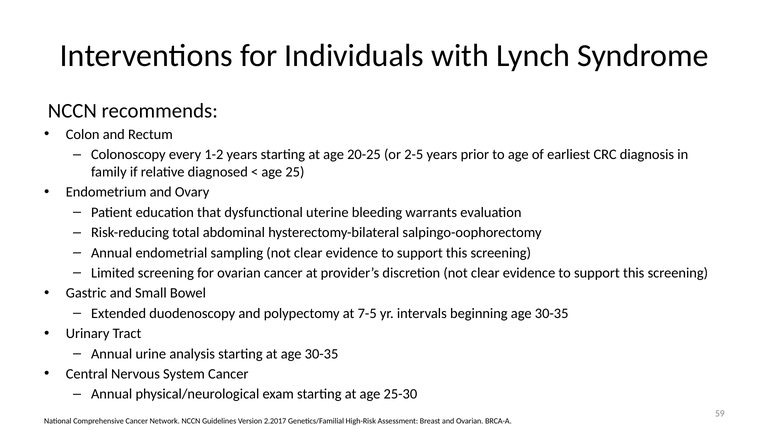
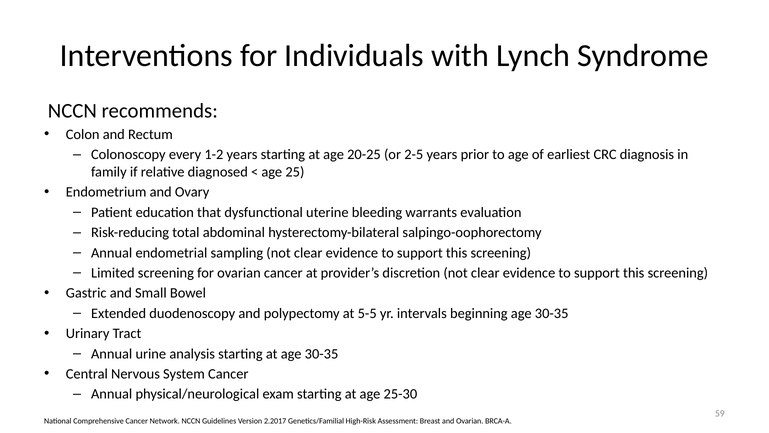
7-5: 7-5 -> 5-5 (367, 313)
